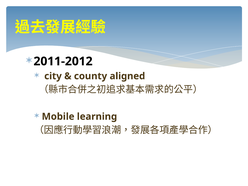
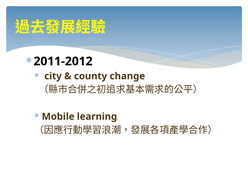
aligned: aligned -> change (127, 76)
